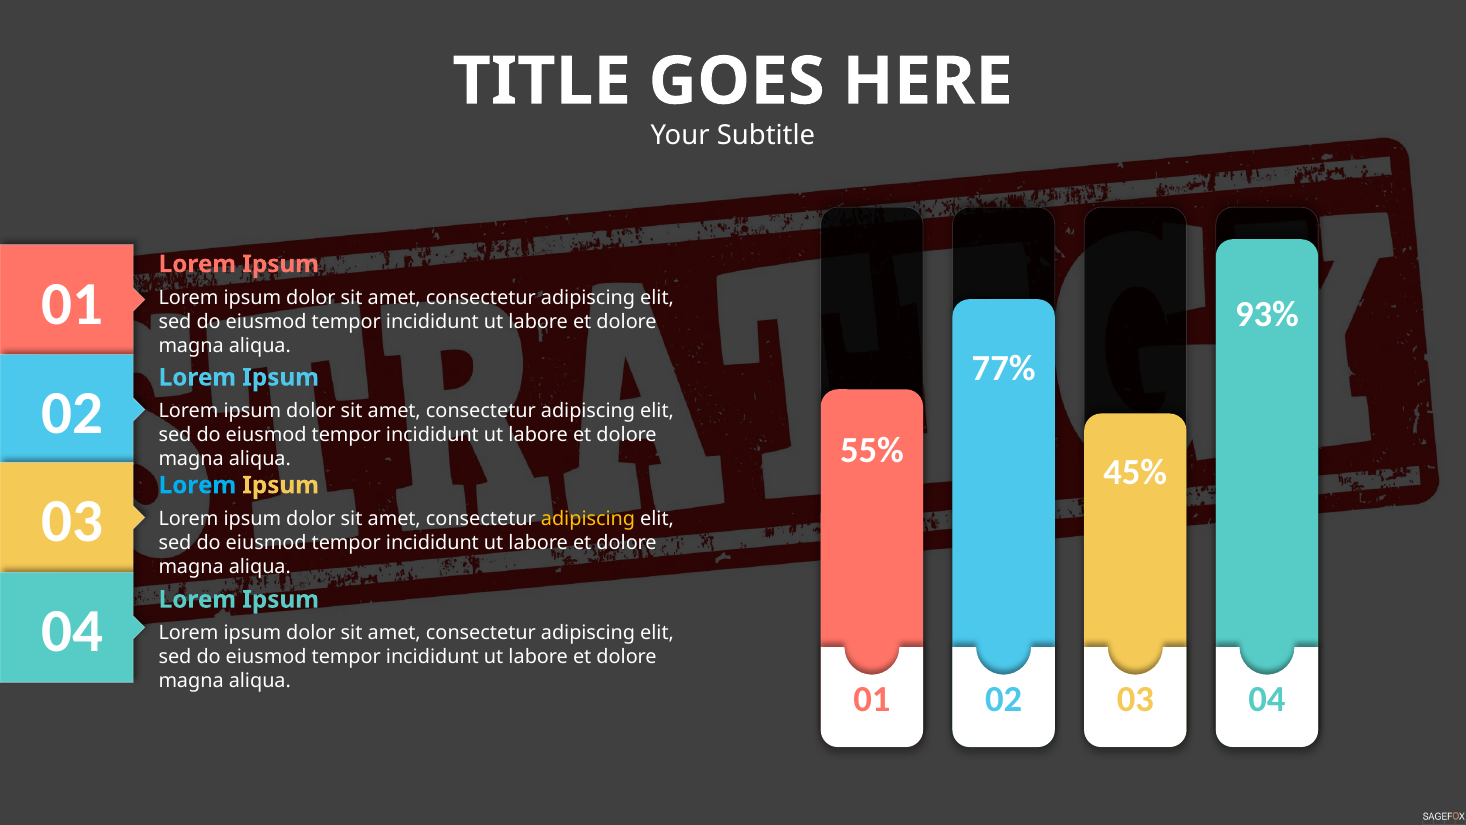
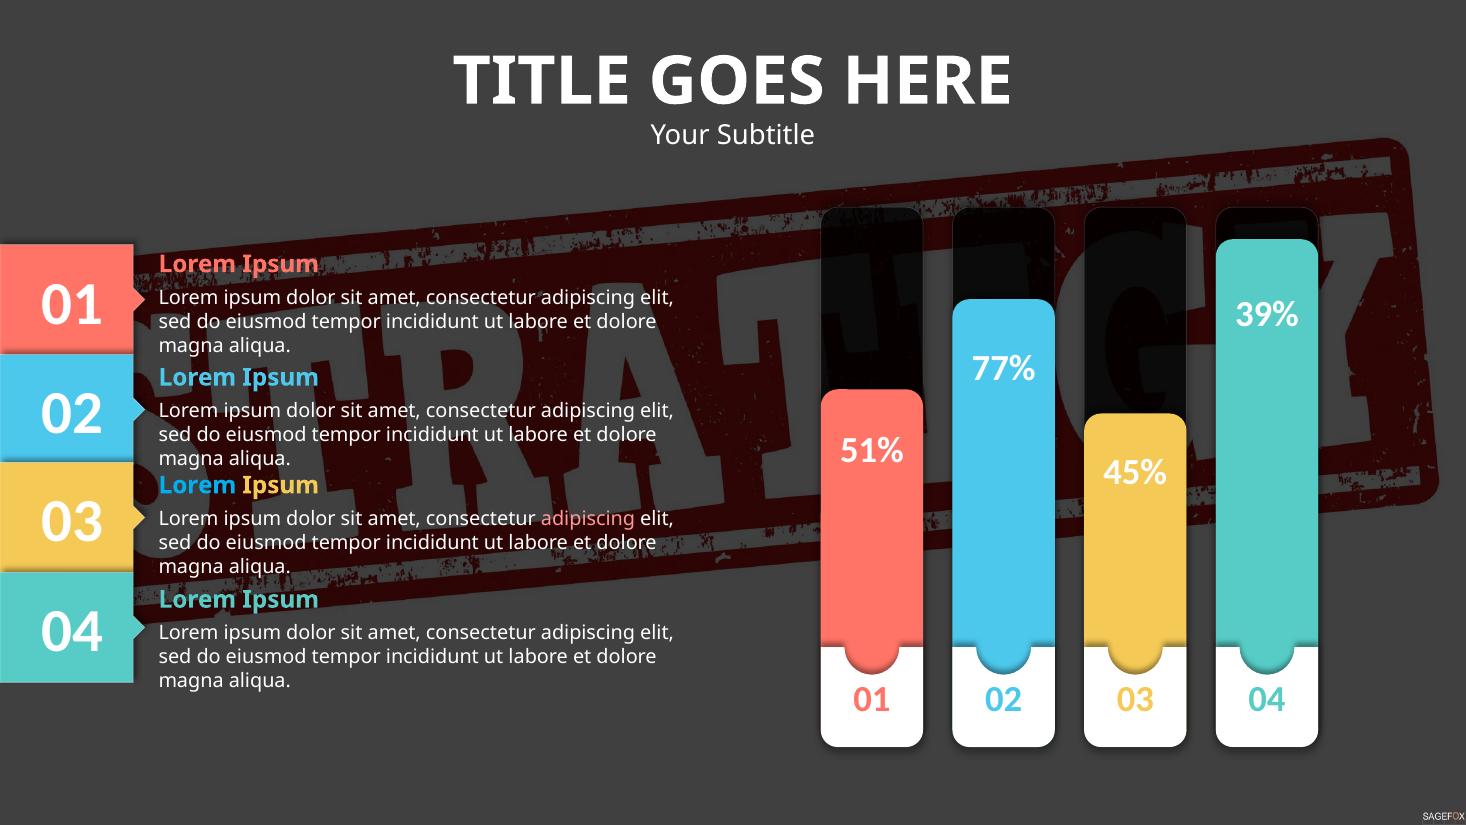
93%: 93% -> 39% (1267, 314)
55%: 55% -> 51% (872, 451)
adipiscing colour: yellow -> pink (588, 519)
